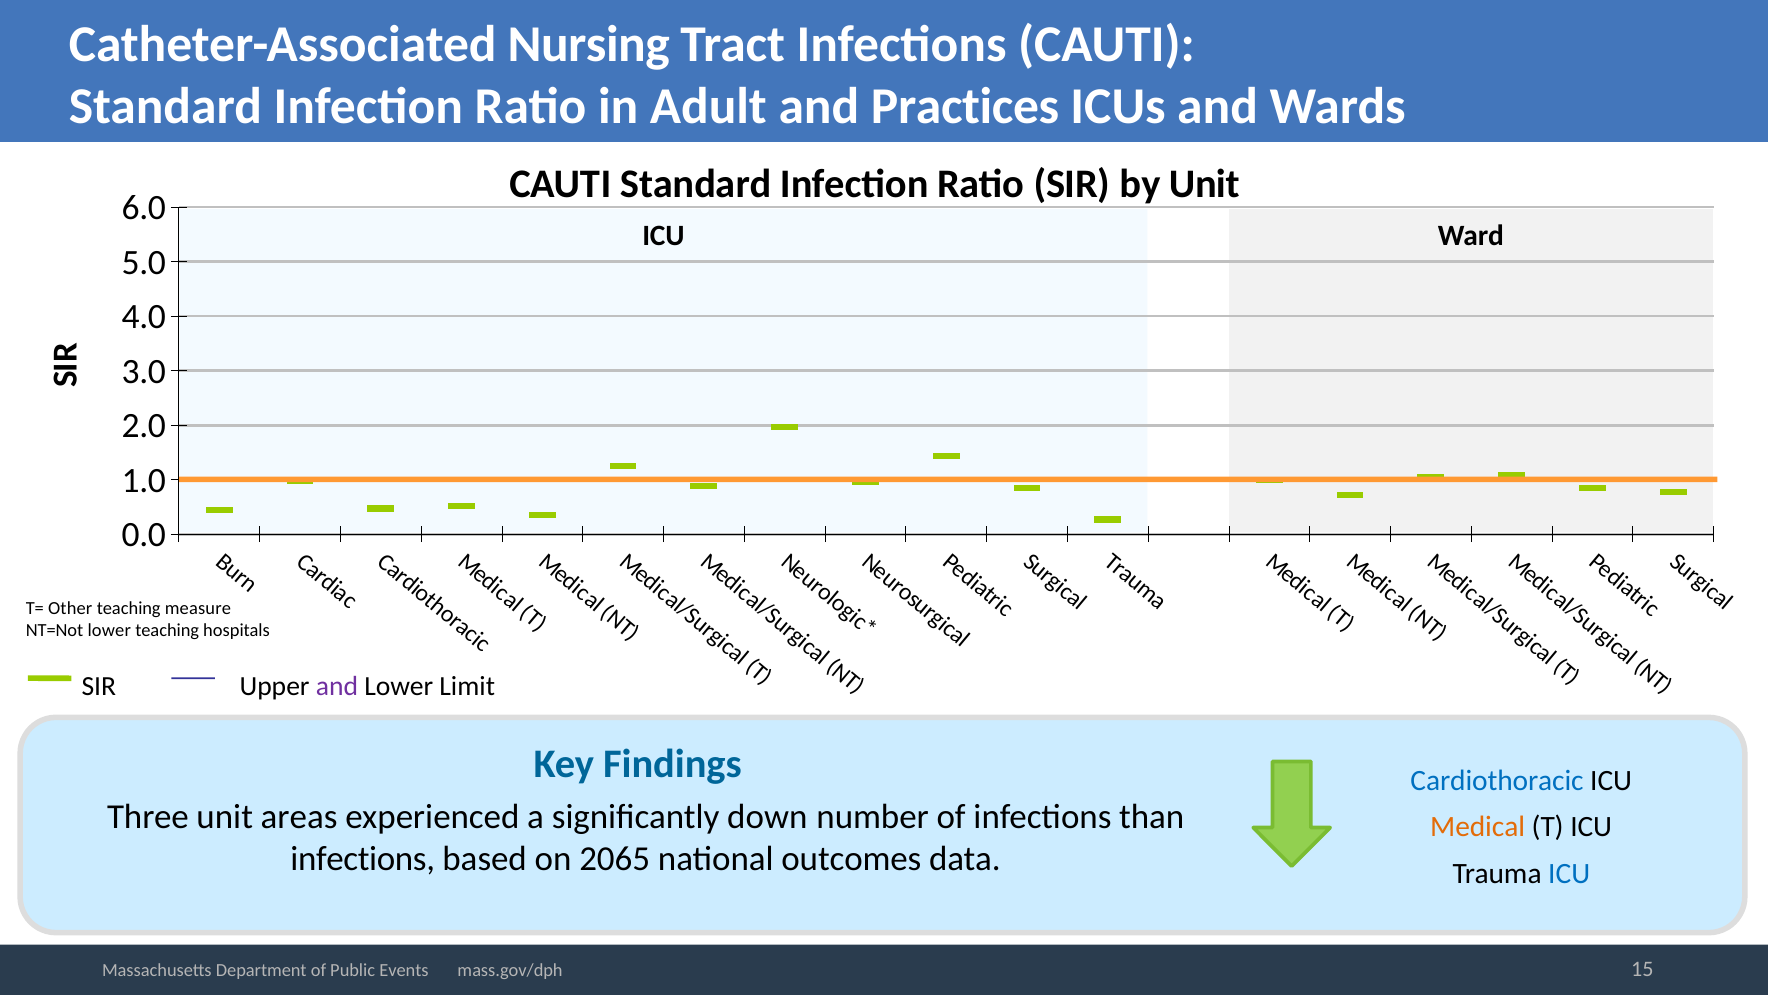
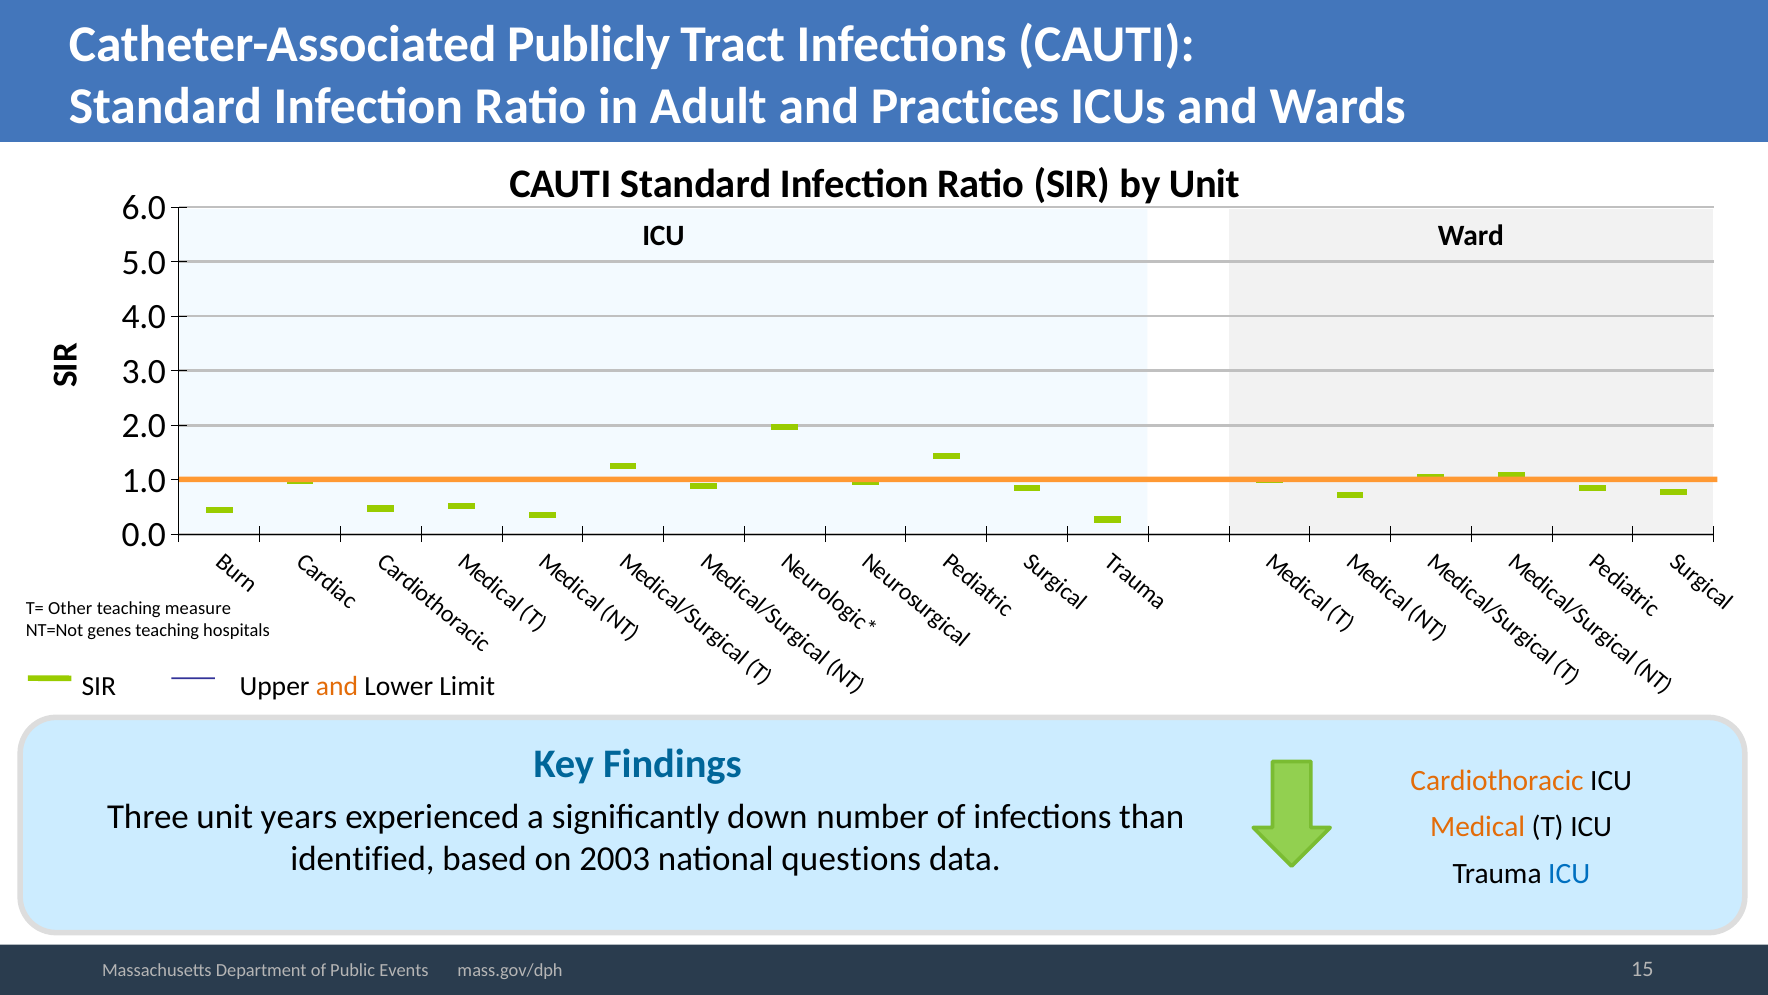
Nursing: Nursing -> Publicly (589, 44)
NT=Not lower: lower -> genes (109, 630)
and colour: purple -> orange (337, 686)
Cardiothoracic colour: blue -> orange (1497, 780)
areas: areas -> years (299, 816)
infections: infections -> identified (363, 858)
2065: 2065 -> 2003 (615, 858)
outcomes: outcomes -> questions (851, 858)
